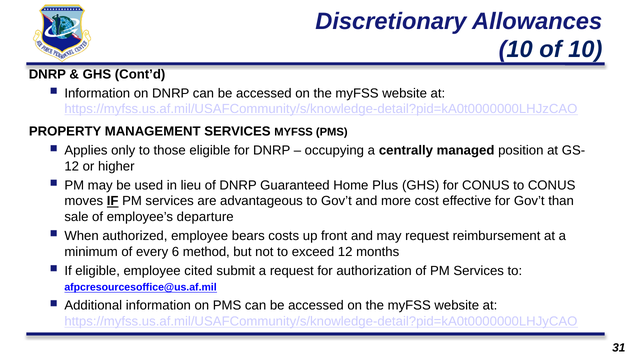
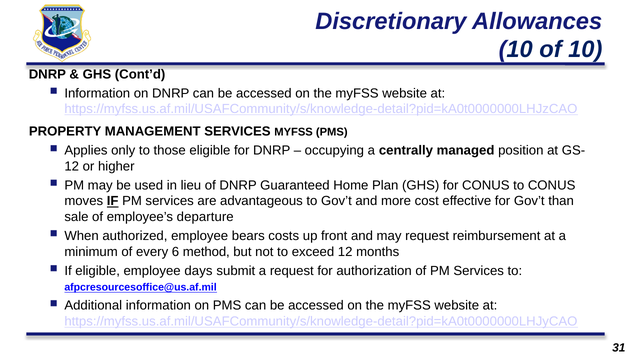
Plus: Plus -> Plan (385, 185)
cited: cited -> days (198, 271)
